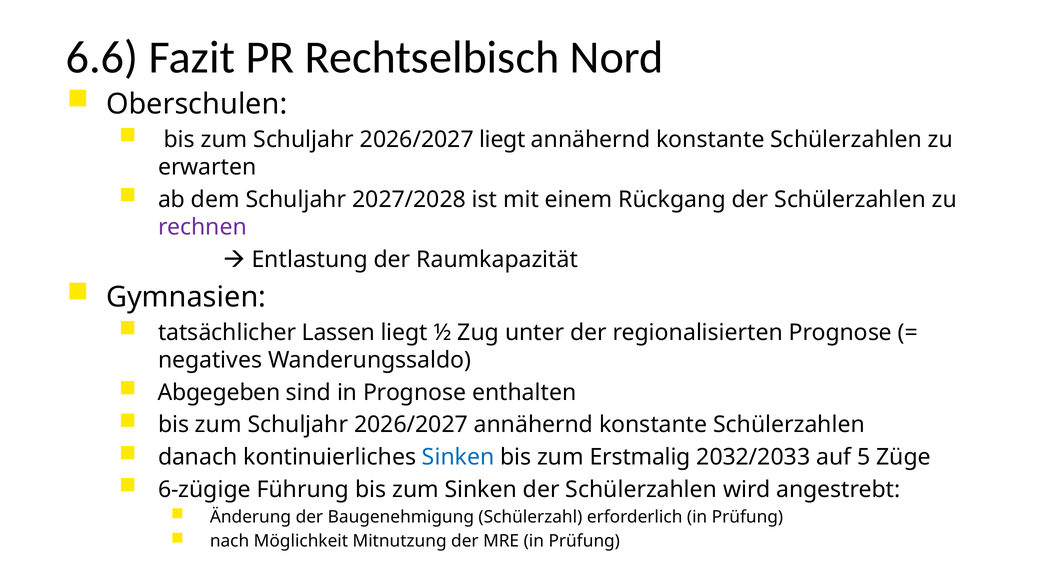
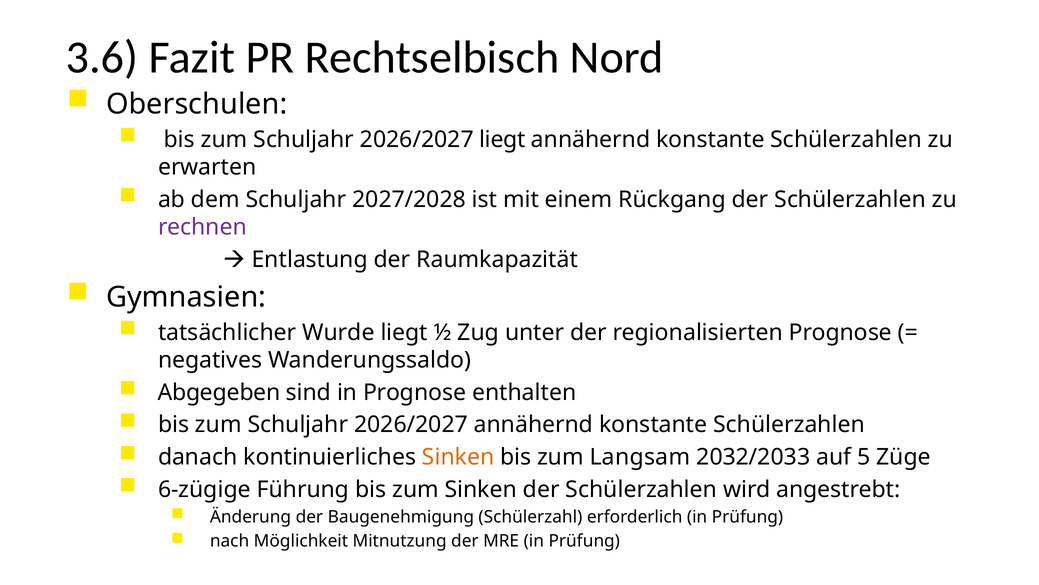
6.6: 6.6 -> 3.6 (102, 57)
Lassen: Lassen -> Wurde (338, 332)
Sinken colour: blue -> orange (458, 457)
Erstmalig: Erstmalig -> Langsam (640, 457)
